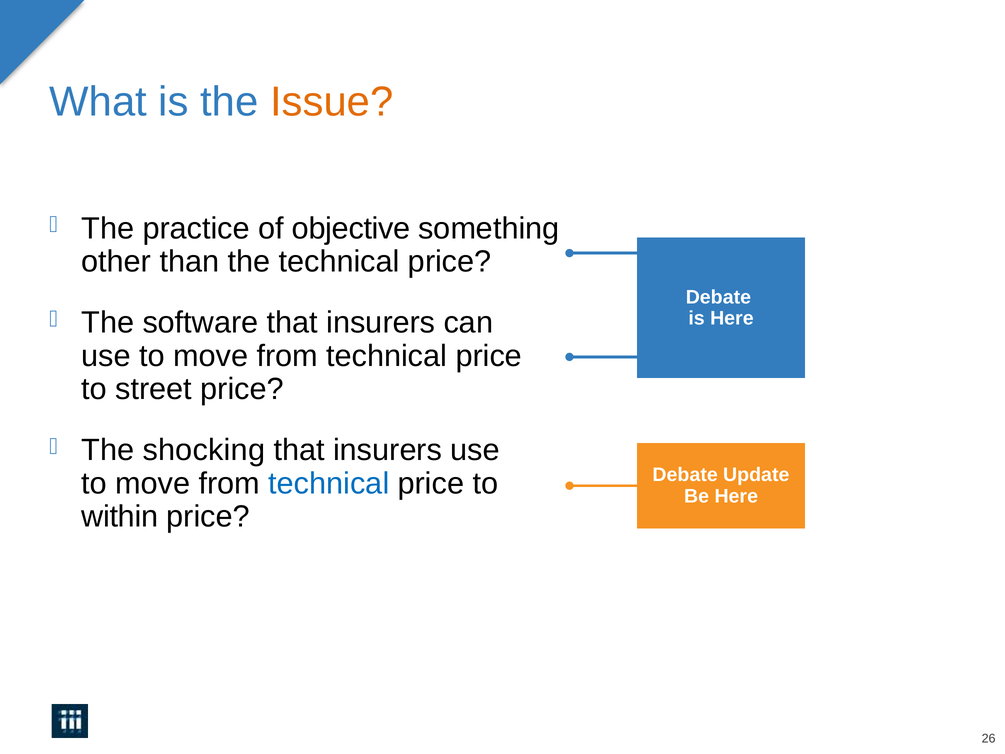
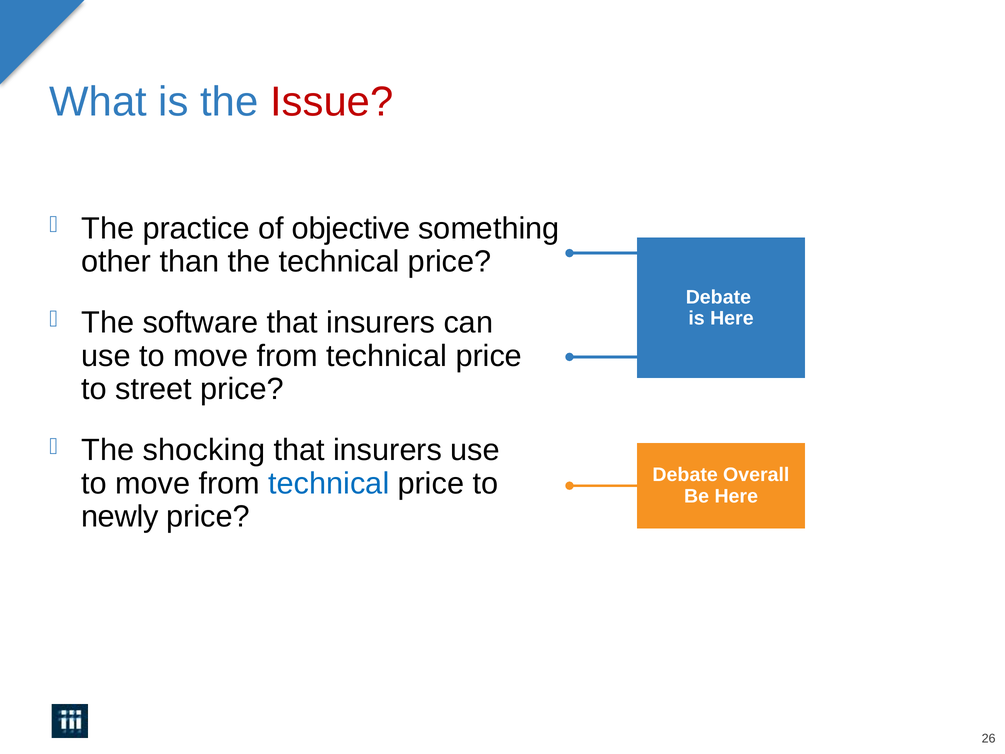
Issue colour: orange -> red (332, 102)
Update: Update -> Overall (756, 475)
within: within -> newly (120, 516)
